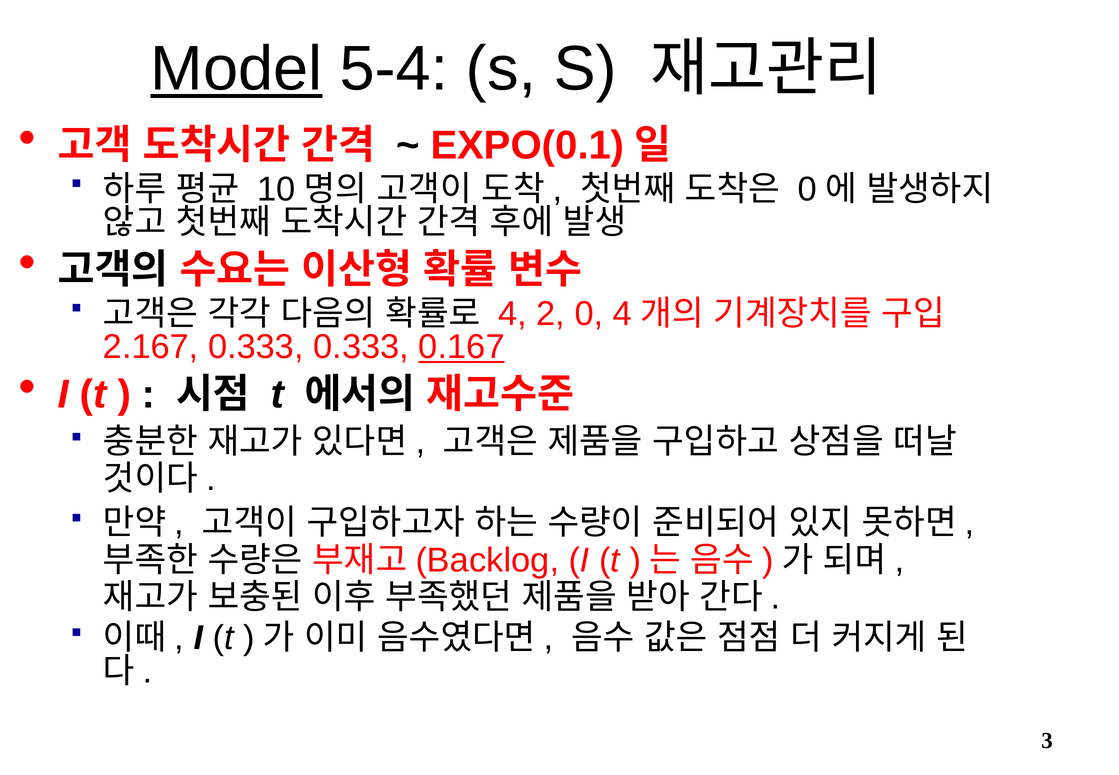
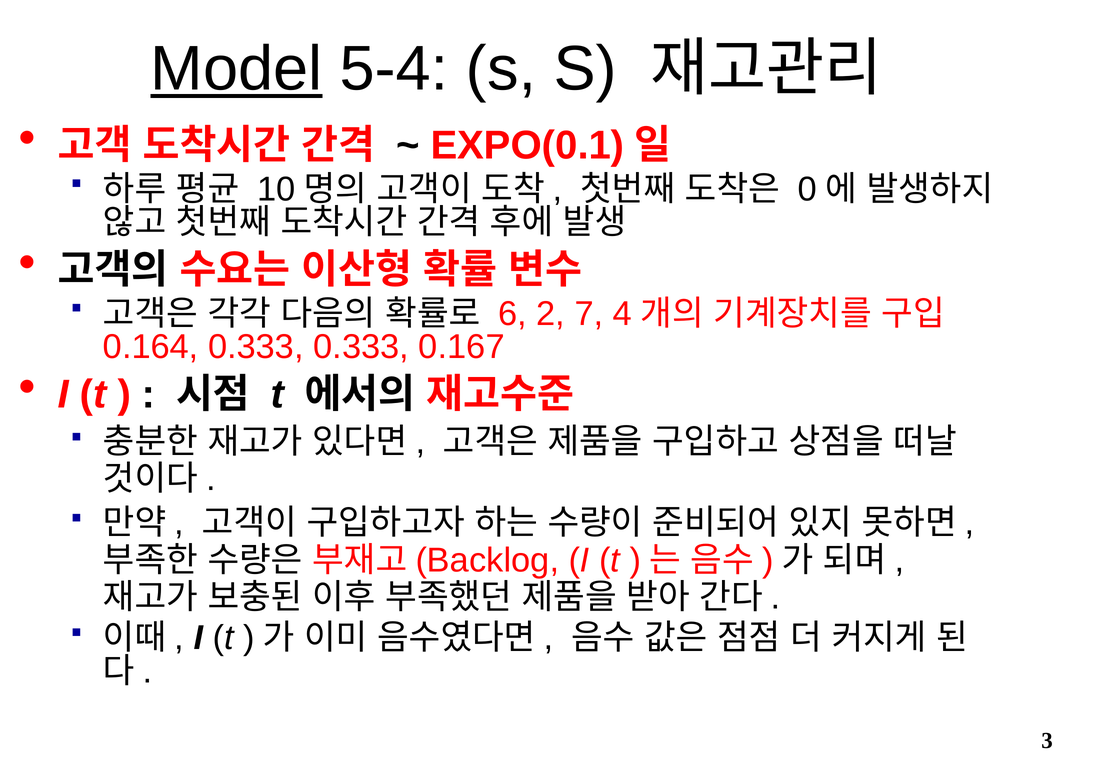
4: 4 -> 6 (512, 314)
0: 0 -> 7 (589, 314)
2.167: 2.167 -> 0.164 (151, 347)
0.167 underline: present -> none (462, 347)
